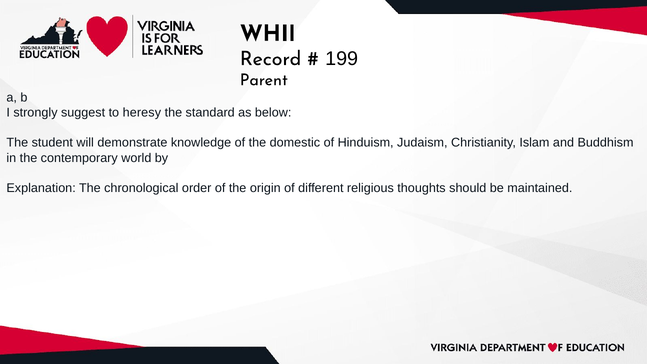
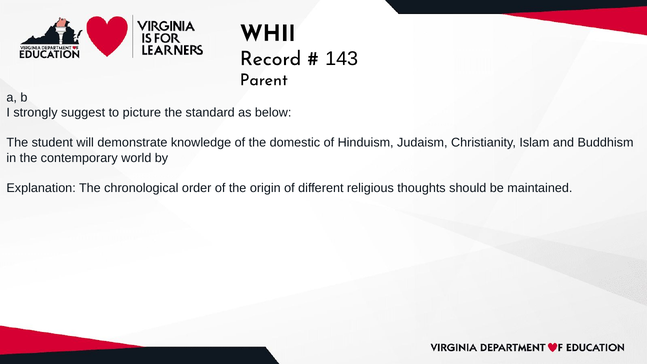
199: 199 -> 143 (342, 59)
heresy: heresy -> picture (142, 113)
